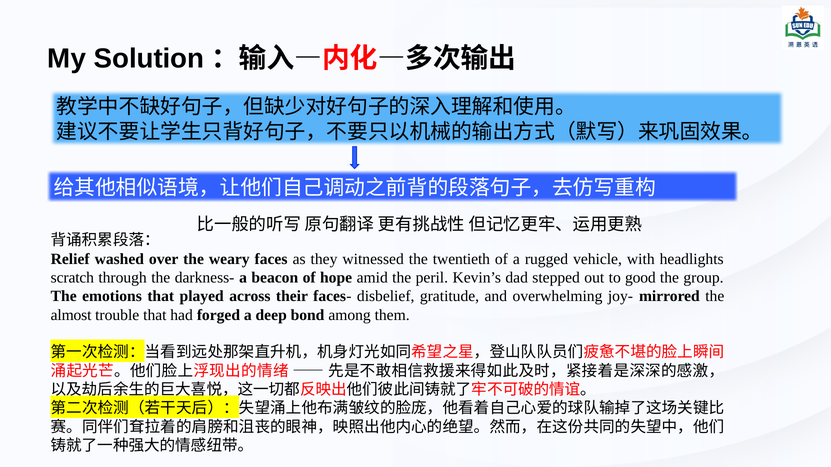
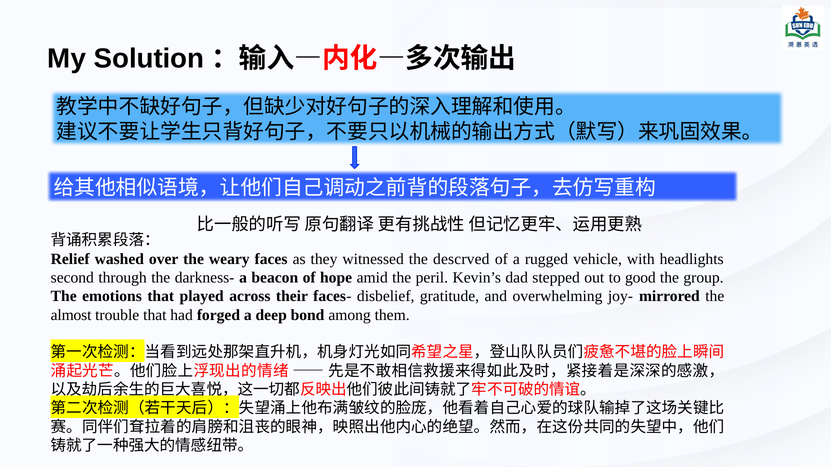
twentieth: twentieth -> descrved (461, 259)
scratch: scratch -> second (72, 278)
